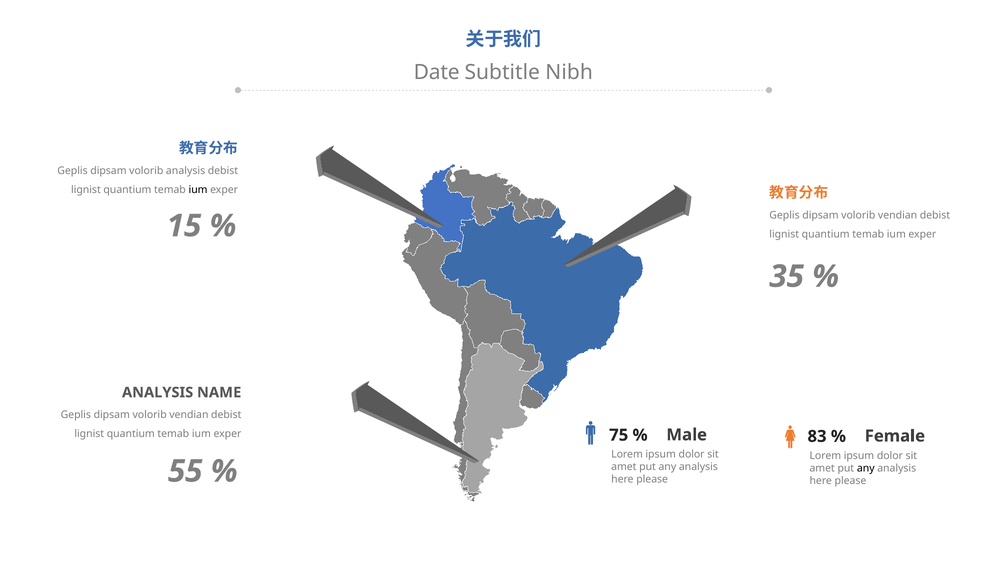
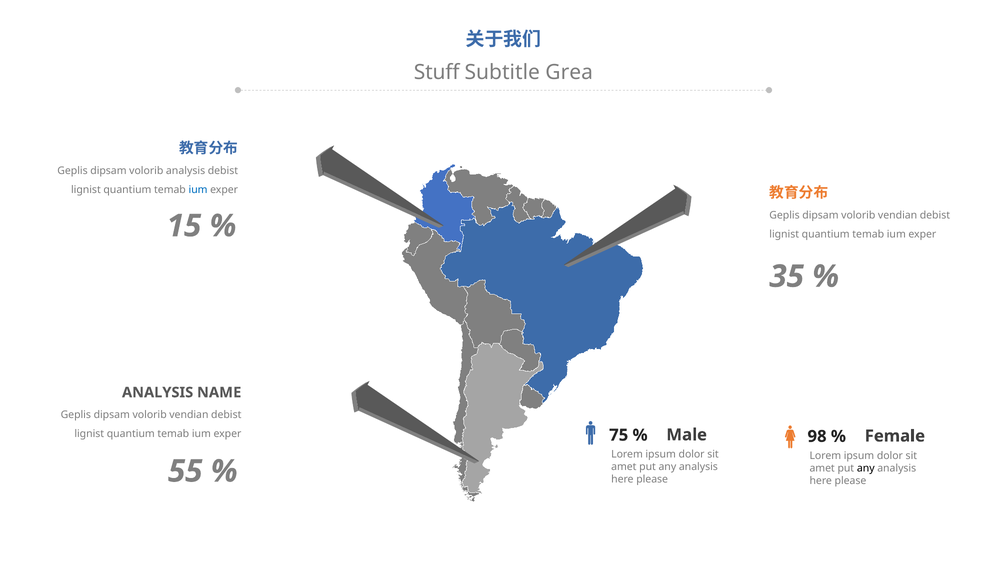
Date: Date -> Stuff (437, 72)
Nibh: Nibh -> Grea (569, 72)
ium colour: black -> blue (198, 190)
83: 83 -> 98 (817, 437)
